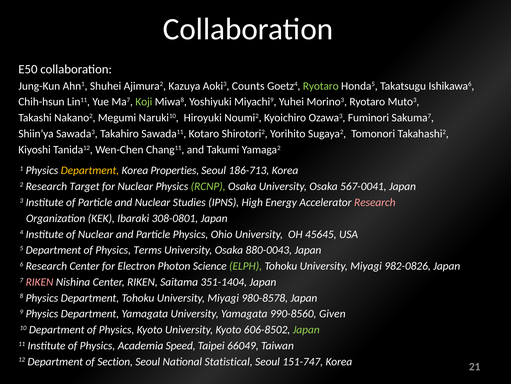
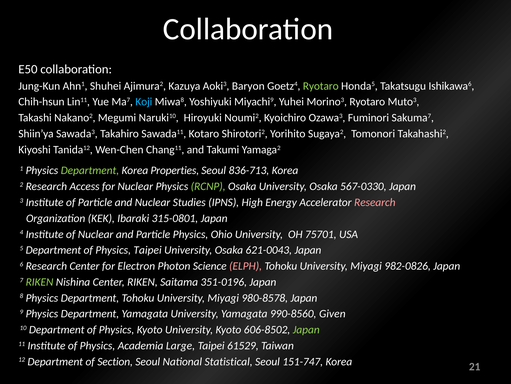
Counts: Counts -> Baryon (248, 86)
Koji colour: light green -> light blue (144, 102)
Department colour: yellow -> light green (90, 170)
186-713: 186-713 -> 836-713 (249, 170)
Target: Target -> Access (85, 186)
567-0041: 567-0041 -> 567-0330 (363, 186)
308-0801: 308-0801 -> 315-0801 (175, 218)
45645: 45645 -> 75701 (321, 234)
Physics Terms: Terms -> Taipei (148, 250)
880-0043: 880-0043 -> 621-0043 (269, 250)
ELPH colour: light green -> pink (246, 266)
RIKEN colour: pink -> light green (39, 281)
351-1404: 351-1404 -> 351-0196 (224, 281)
Speed: Speed -> Large (180, 345)
66049: 66049 -> 61529 (243, 345)
